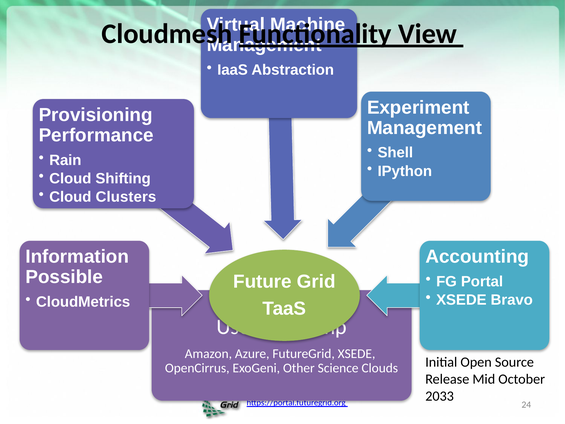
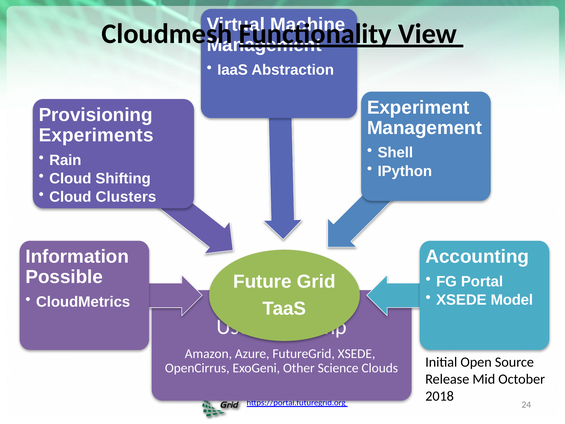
Performance: Performance -> Experiments (96, 135)
Bravo: Bravo -> Model (512, 300)
2033: 2033 -> 2018 (440, 396)
